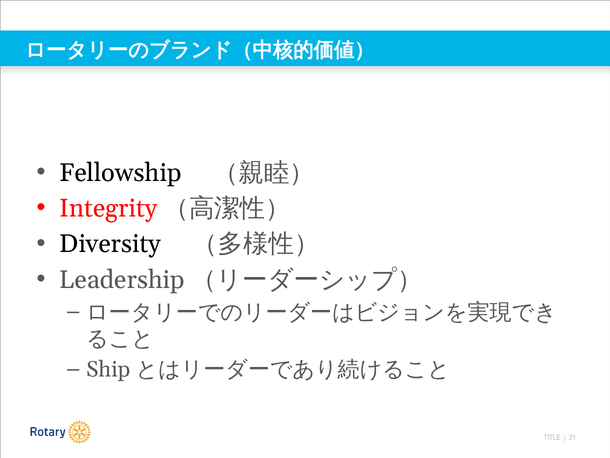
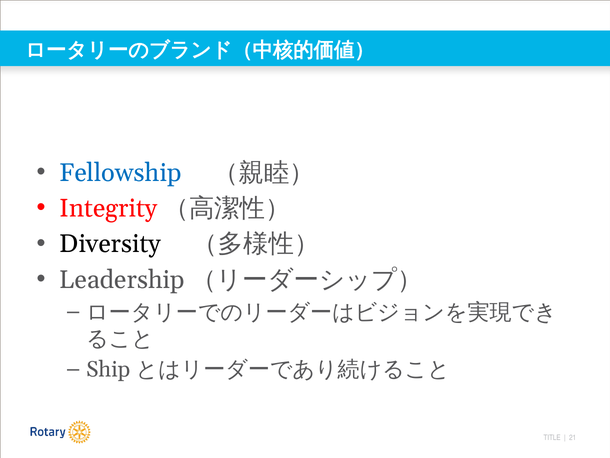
Fellowship colour: black -> blue (121, 173)
